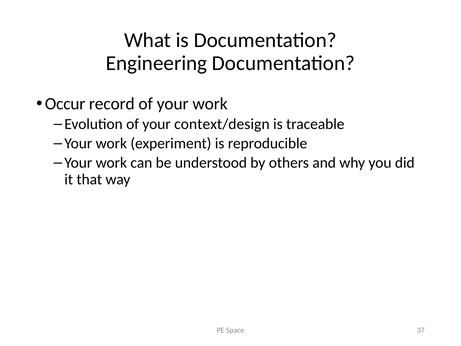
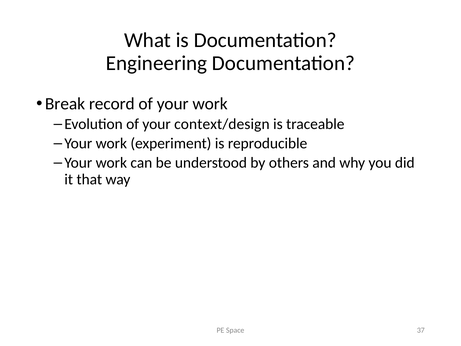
Occur: Occur -> Break (65, 104)
